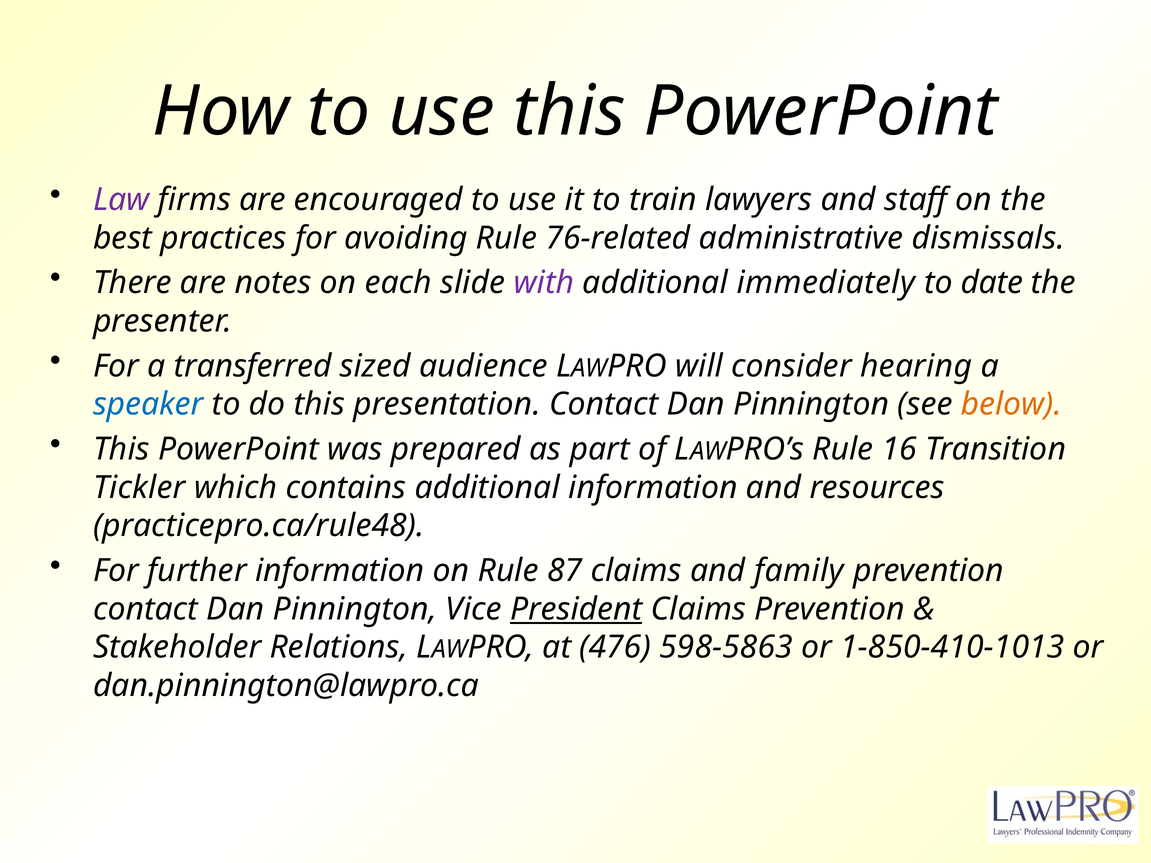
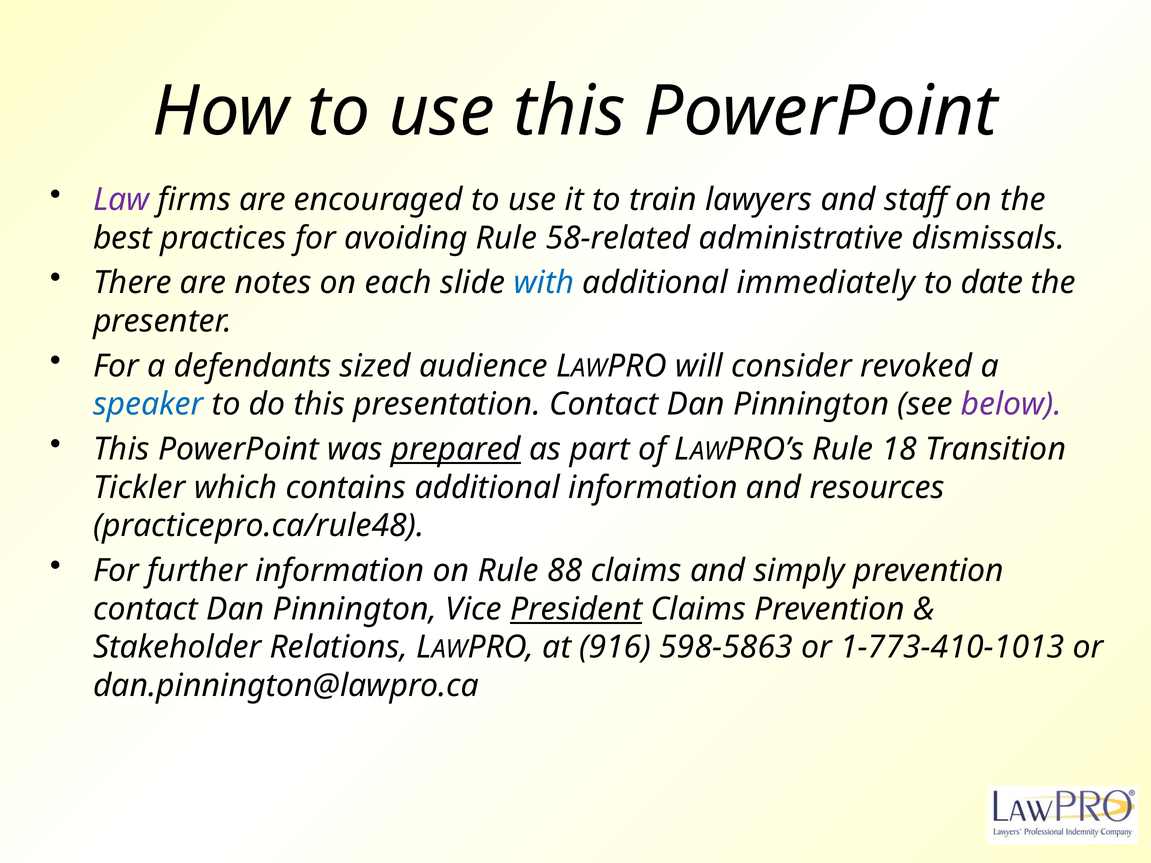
76-related: 76-related -> 58-related (618, 238)
with colour: purple -> blue (544, 283)
transferred: transferred -> defendants (253, 366)
hearing: hearing -> revoked (916, 366)
below colour: orange -> purple (1011, 405)
prepared underline: none -> present (456, 449)
16: 16 -> 18 (899, 449)
87: 87 -> 88 (565, 571)
family: family -> simply (799, 571)
476: 476 -> 916 (615, 648)
1-850-410-1013: 1-850-410-1013 -> 1-773-410-1013 (952, 648)
